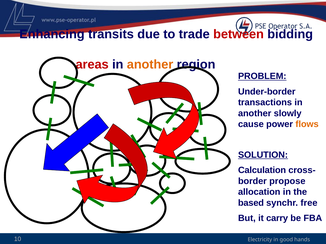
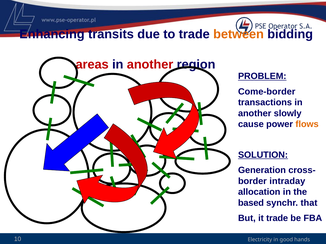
between colour: red -> orange (239, 34)
another colour: orange -> red (150, 65)
Under-border: Under-border -> Come-border (267, 92)
Calculation: Calculation -> Generation (262, 171)
propose: propose -> intraday (287, 181)
free: free -> that (309, 203)
it carry: carry -> trade (277, 219)
